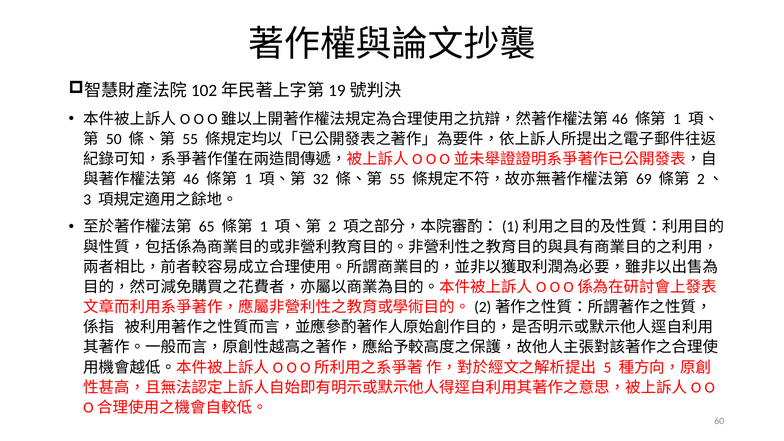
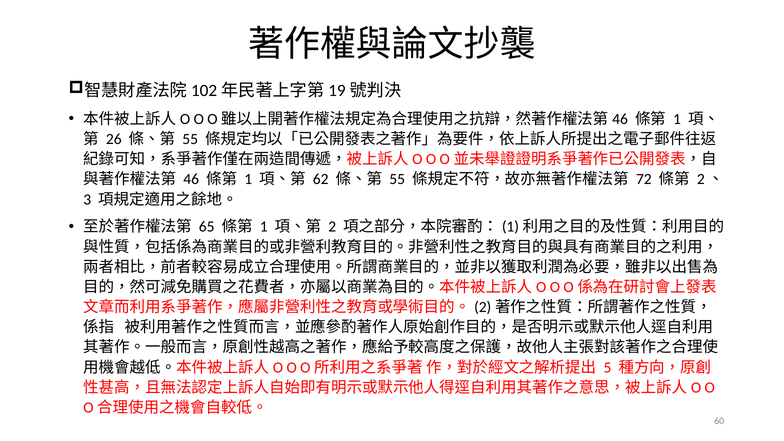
50: 50 -> 26 (114, 139)
32: 32 -> 62 (321, 179)
69: 69 -> 72 (644, 179)
